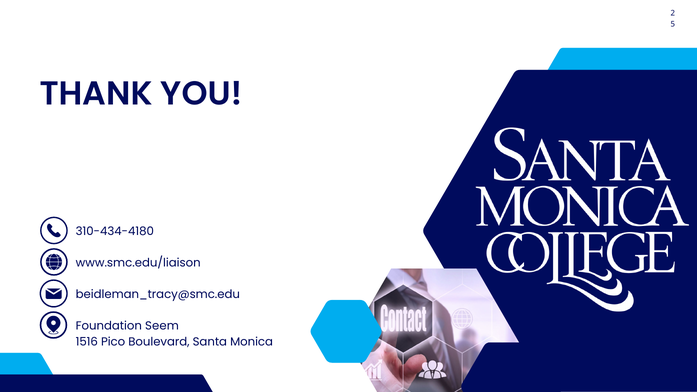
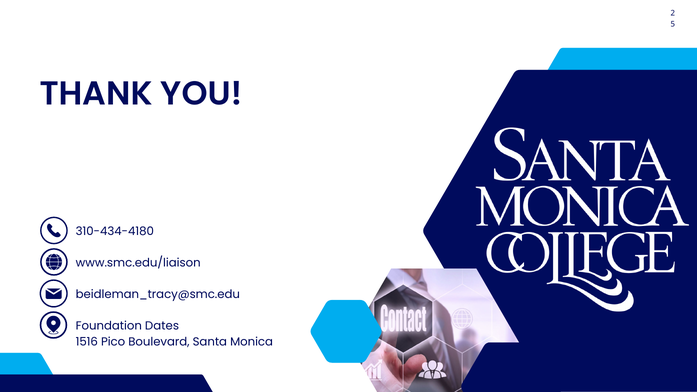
Seem: Seem -> Dates (162, 326)
